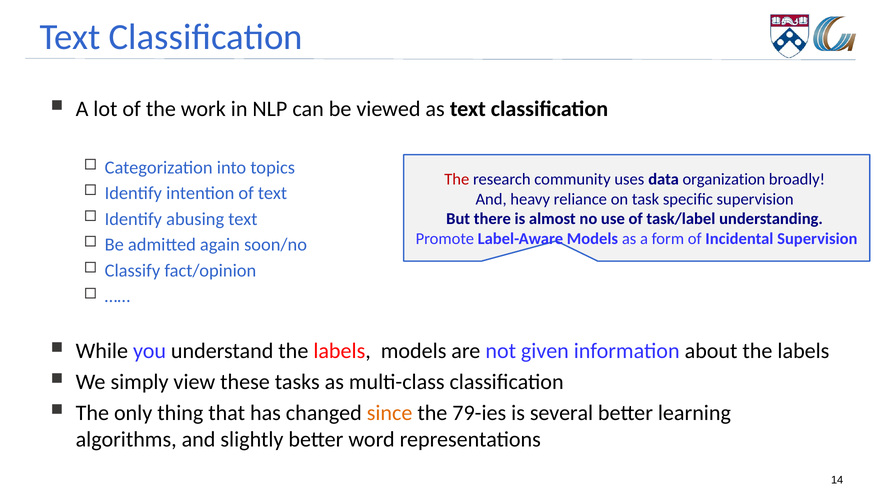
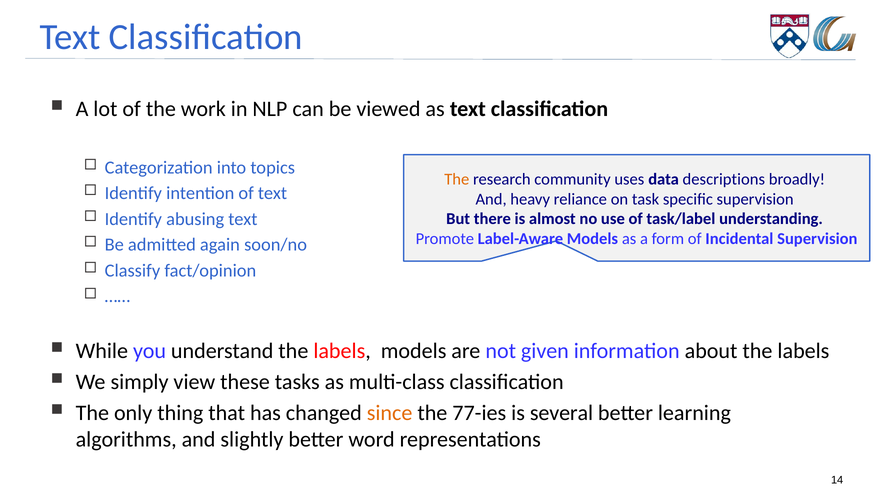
The colour: red -> orange (457, 179)
organization: organization -> descriptions (724, 179)
79-ies: 79-ies -> 77-ies (479, 413)
